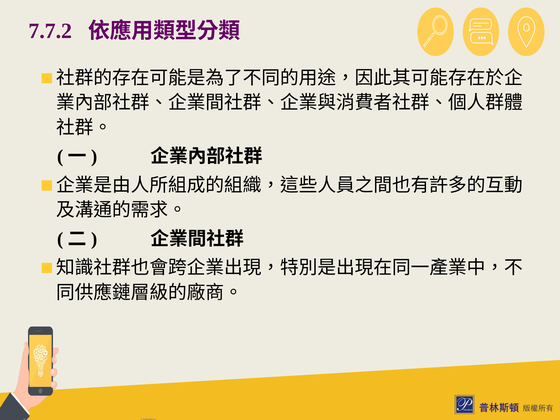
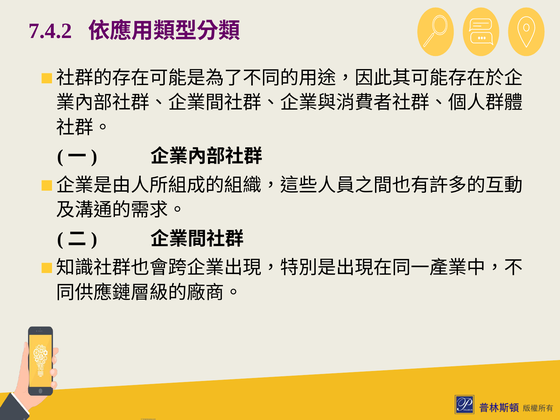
7.7.2: 7.7.2 -> 7.4.2 (50, 31)
